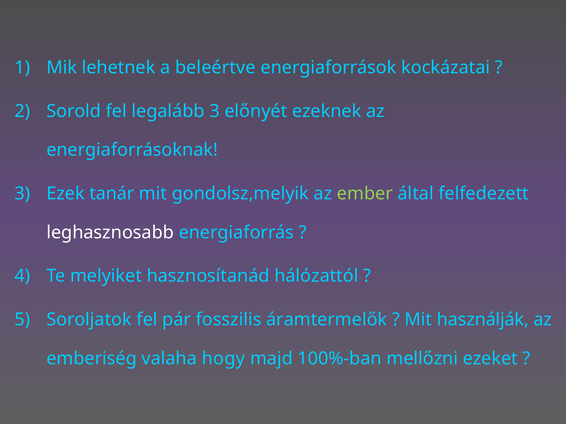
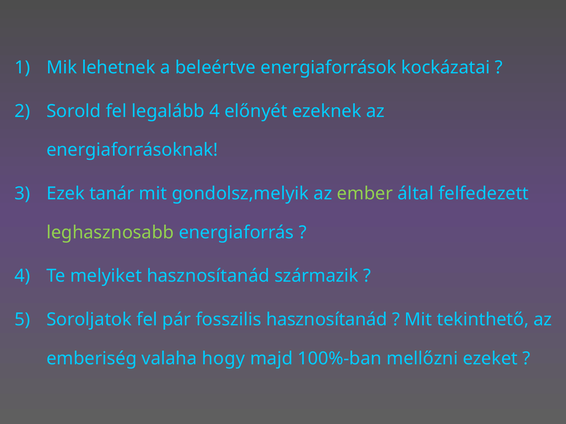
legalább 3: 3 -> 4 (215, 111)
leghasznosabb colour: white -> light green (110, 233)
hálózattól: hálózattól -> származik (316, 276)
fosszilis áramtermelők: áramtermelők -> hasznosítanád (327, 320)
használják: használják -> tekinthető (483, 320)
